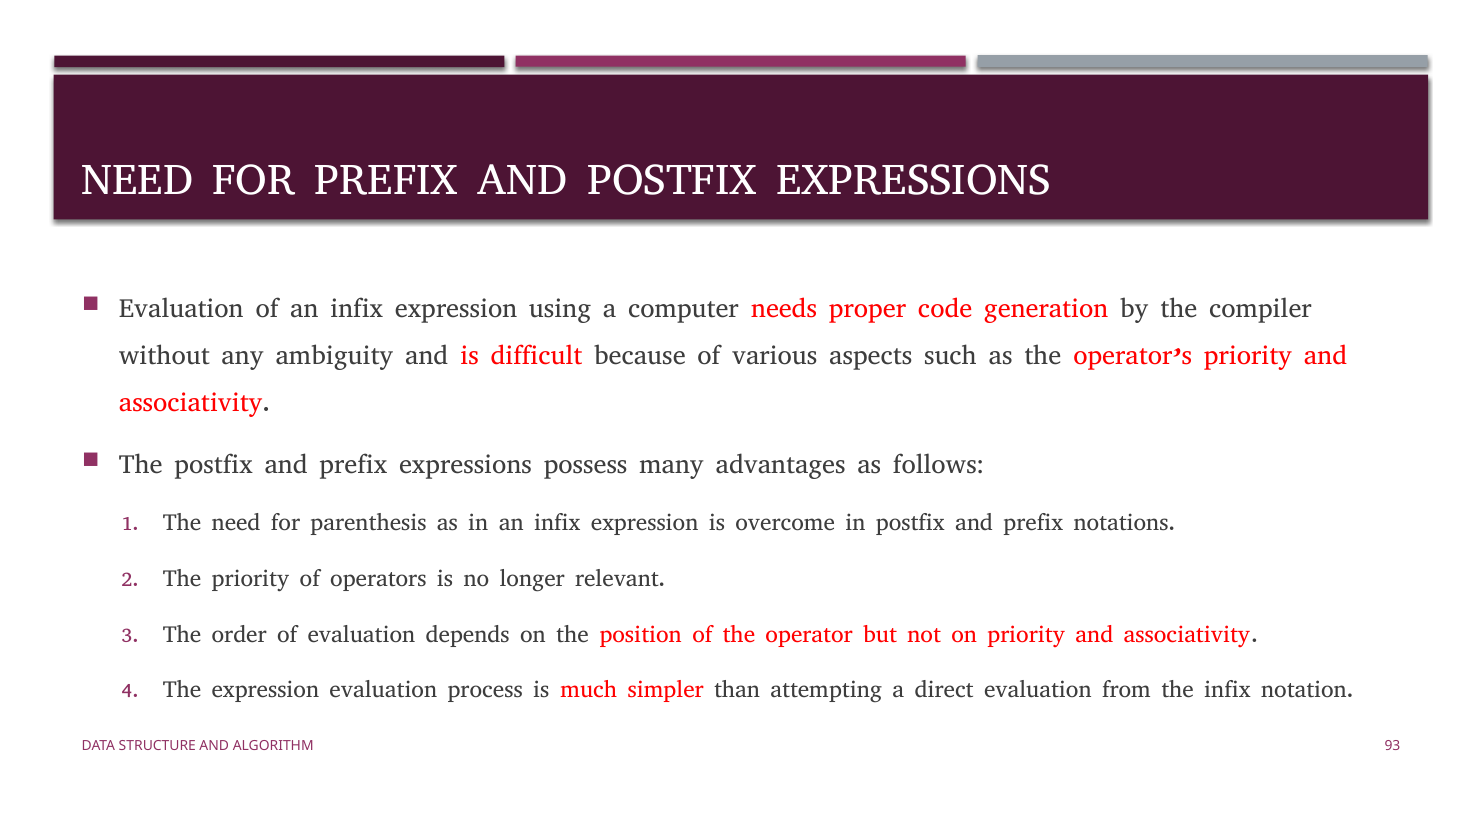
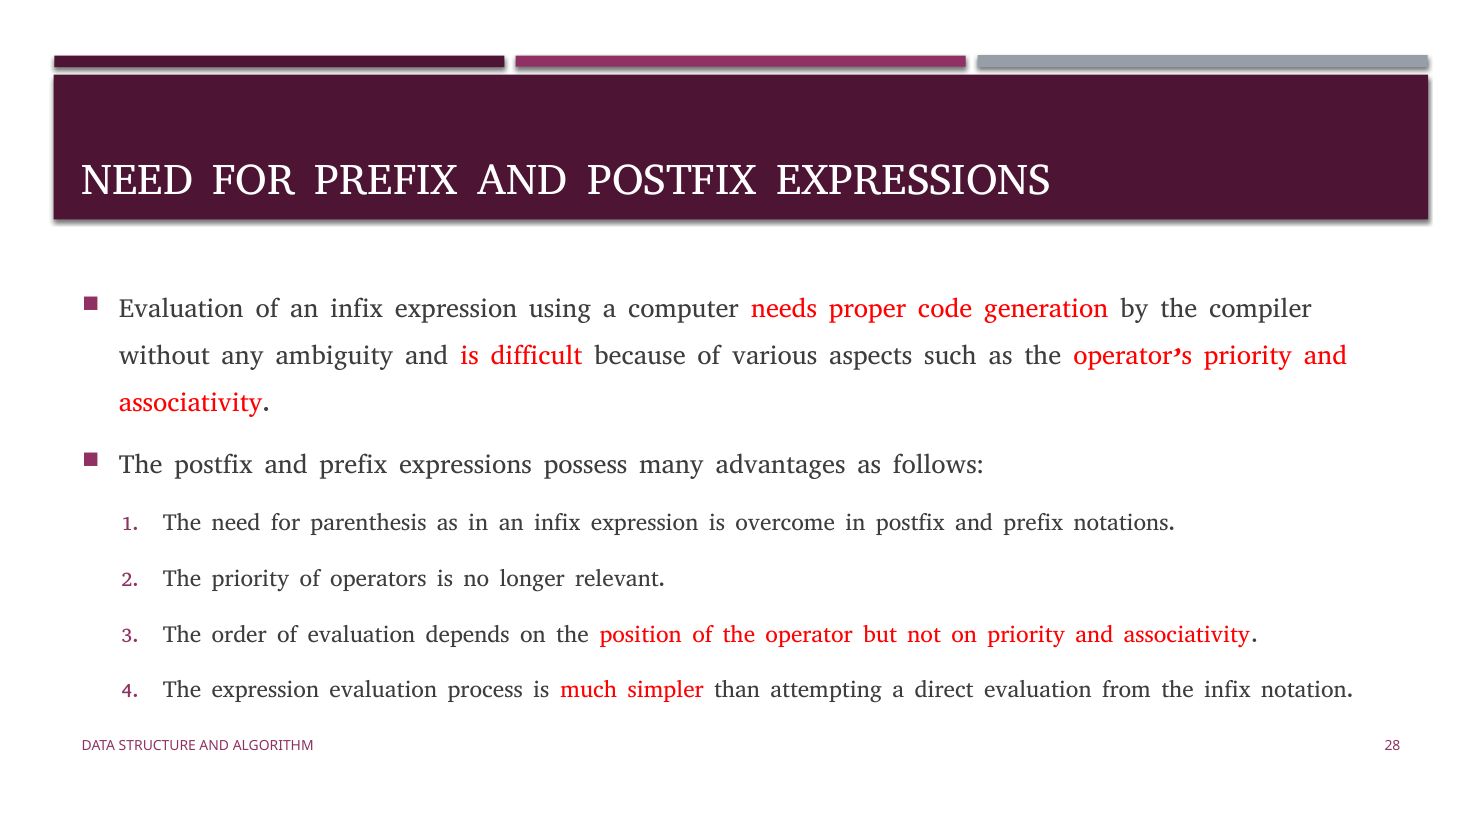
93: 93 -> 28 (1392, 746)
